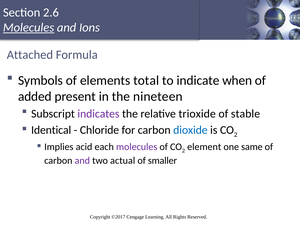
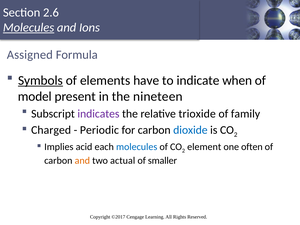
Attached: Attached -> Assigned (30, 55)
Symbols underline: none -> present (40, 80)
total: total -> have (146, 80)
added: added -> model (35, 96)
stable: stable -> family (246, 114)
Identical: Identical -> Charged (51, 130)
Chloride: Chloride -> Periodic (99, 130)
molecules colour: purple -> blue (137, 147)
same: same -> often (252, 147)
and colour: purple -> orange (82, 160)
